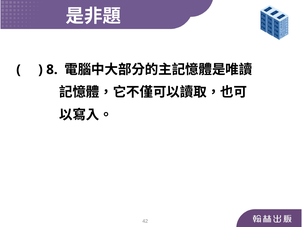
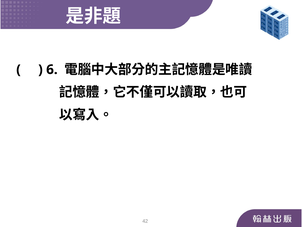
8: 8 -> 6 (52, 69)
